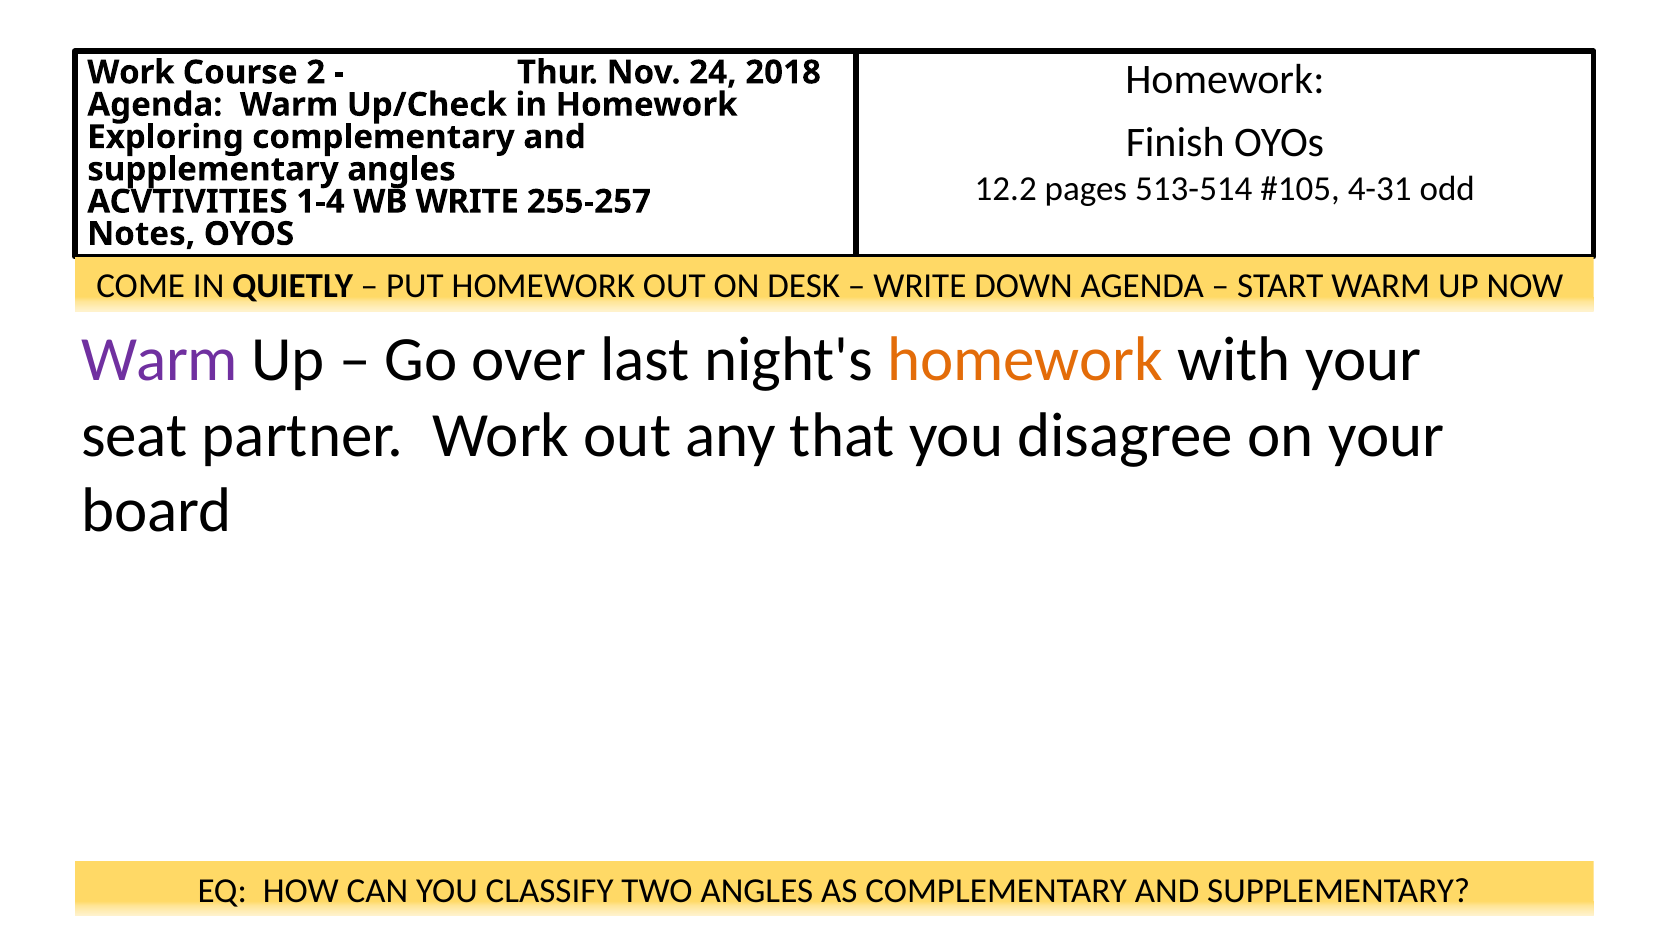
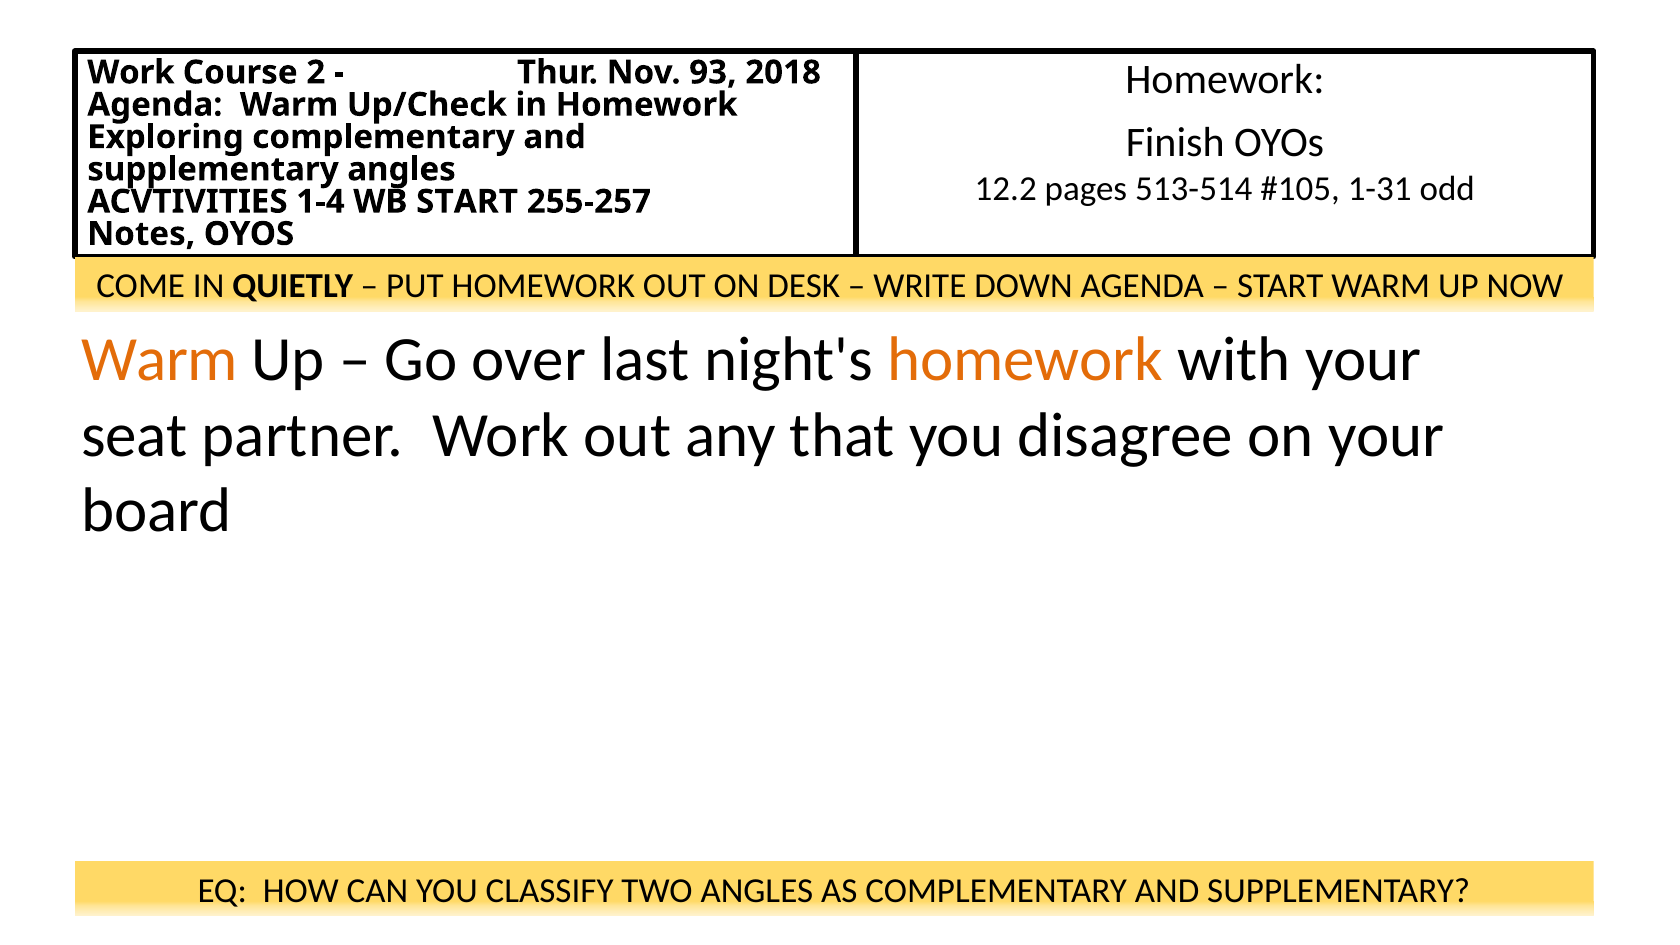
24: 24 -> 93 (713, 72)
4-31: 4-31 -> 1-31 (1380, 189)
WB WRITE: WRITE -> START (467, 202)
Warm colour: purple -> orange (159, 360)
